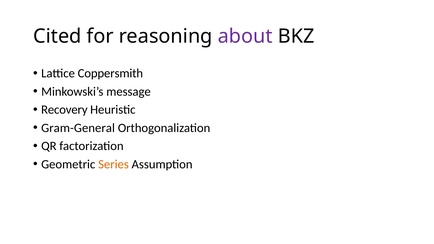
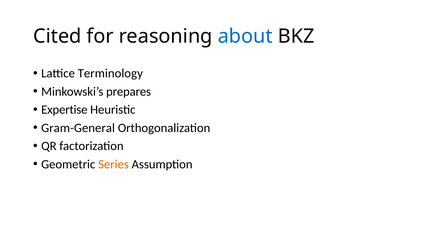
about colour: purple -> blue (245, 36)
Coppersmith: Coppersmith -> Terminology (110, 73)
message: message -> prepares (129, 92)
Recovery: Recovery -> Expertise (64, 110)
